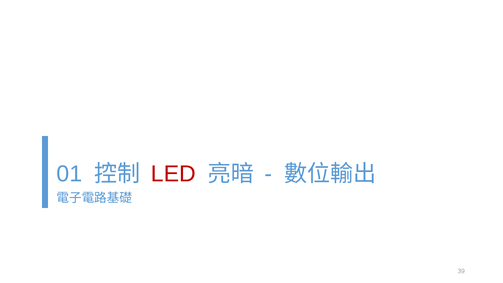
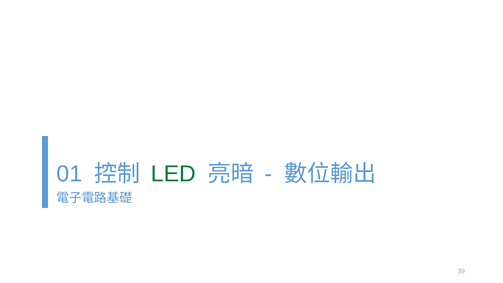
LED colour: red -> green (173, 174)
